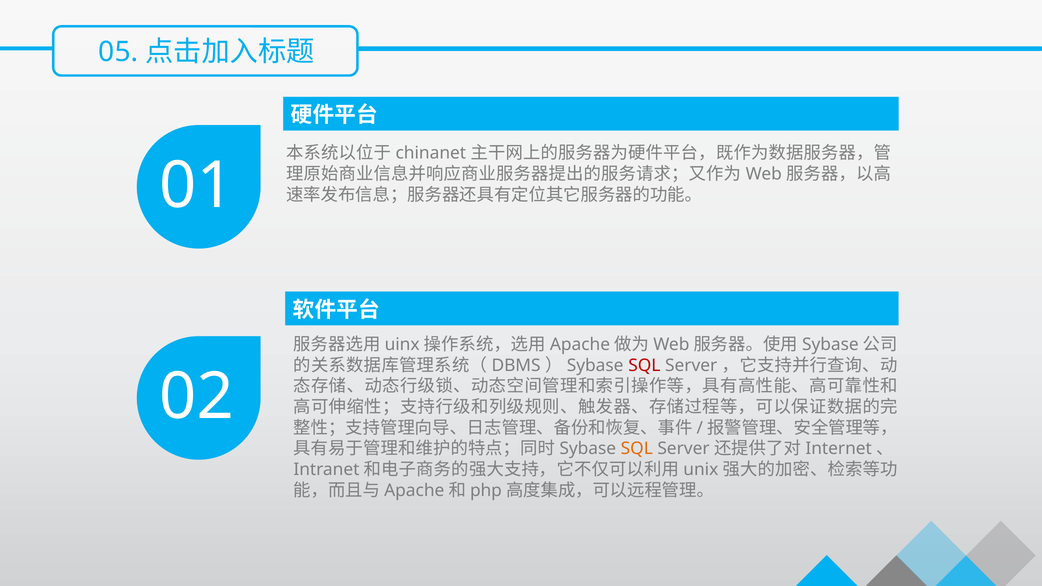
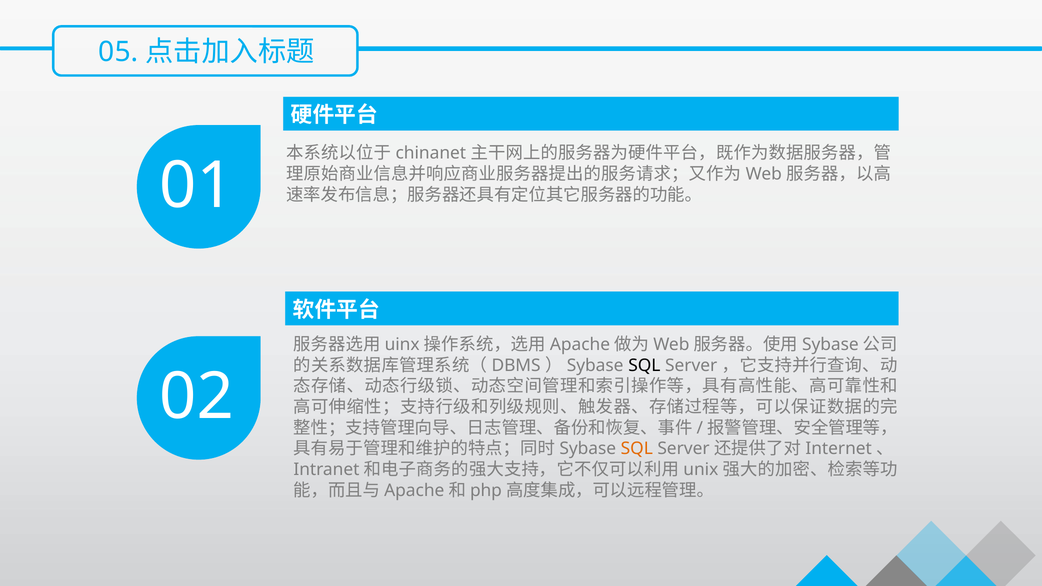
SQL colour: red -> black (644, 366)
